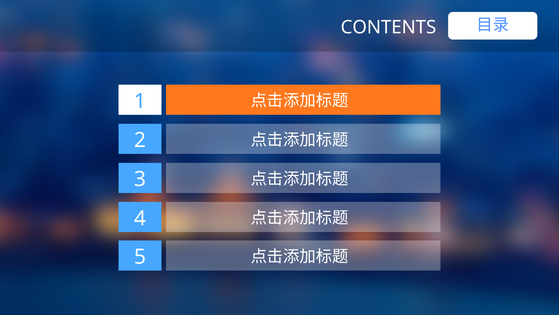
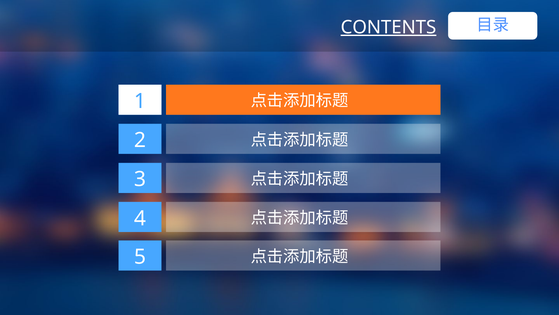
CONTENTS underline: none -> present (388, 27)
